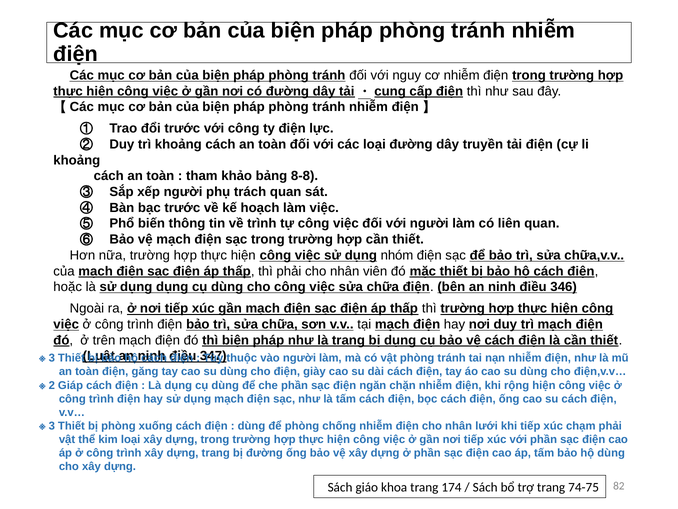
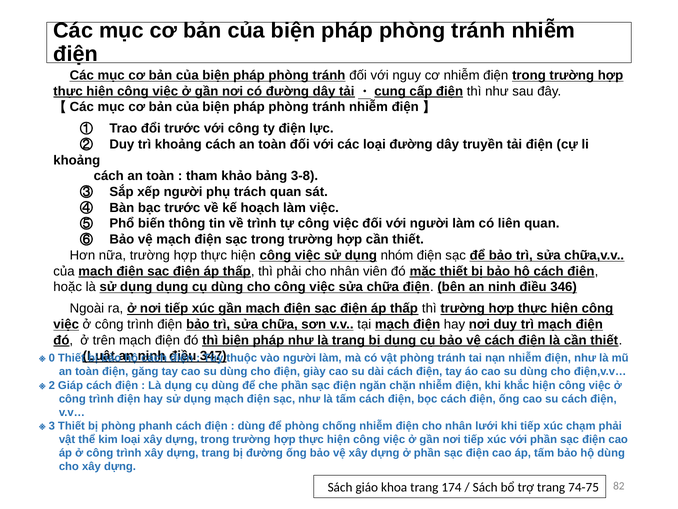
8-8: 8-8 -> 3-8 (305, 176)
3: 3 -> 0 (52, 358)
rộng: rộng -> khắc (517, 385)
xuống: xuống -> phanh (156, 426)
